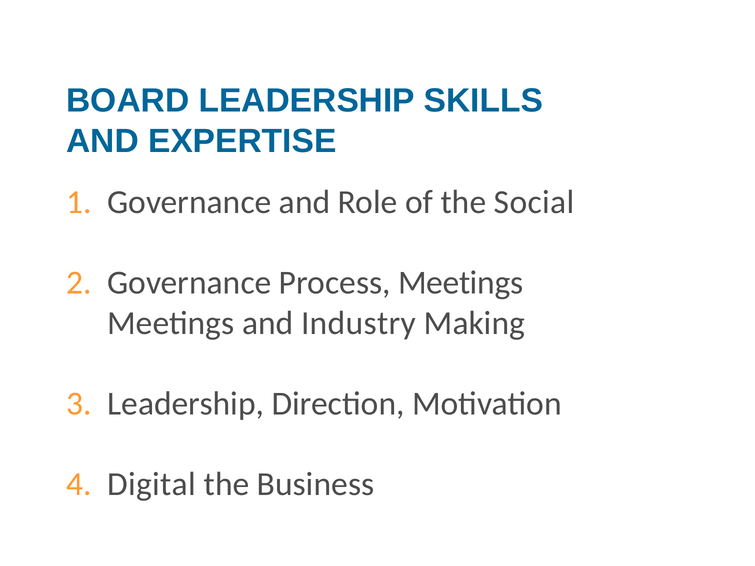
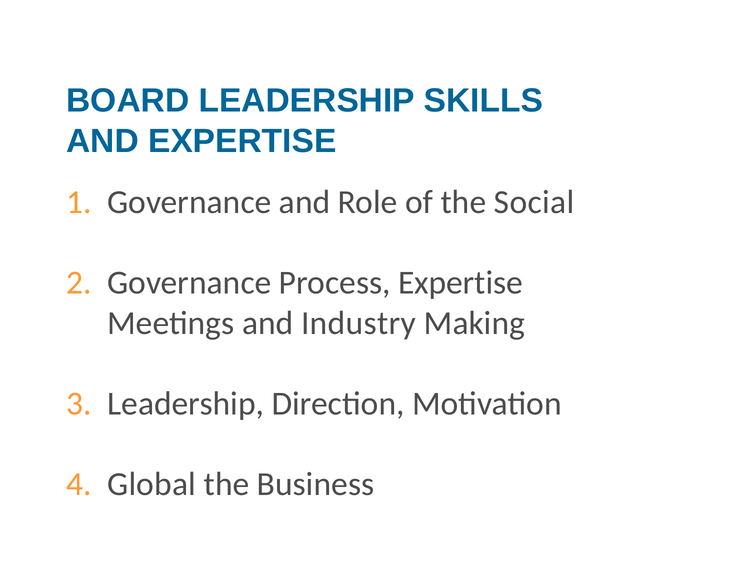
Process Meetings: Meetings -> Expertise (460, 283)
Digital: Digital -> Global (152, 484)
